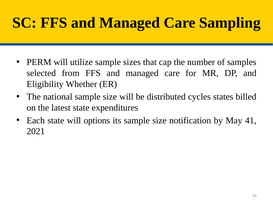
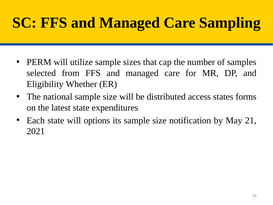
cycles: cycles -> access (199, 97)
billed: billed -> forms (246, 97)
41: 41 -> 21 (251, 120)
